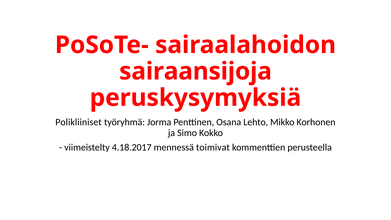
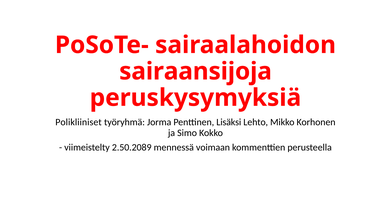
Osana: Osana -> Lisäksi (229, 122)
4.18.2017: 4.18.2017 -> 2.50.2089 (132, 147)
toimivat: toimivat -> voimaan (213, 147)
